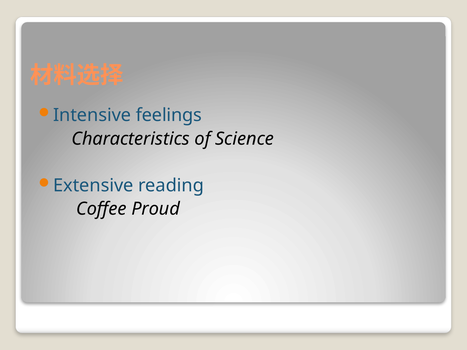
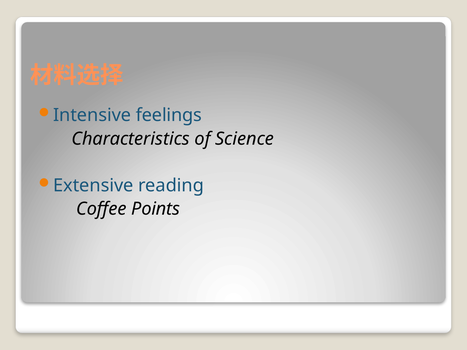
Proud: Proud -> Points (156, 209)
